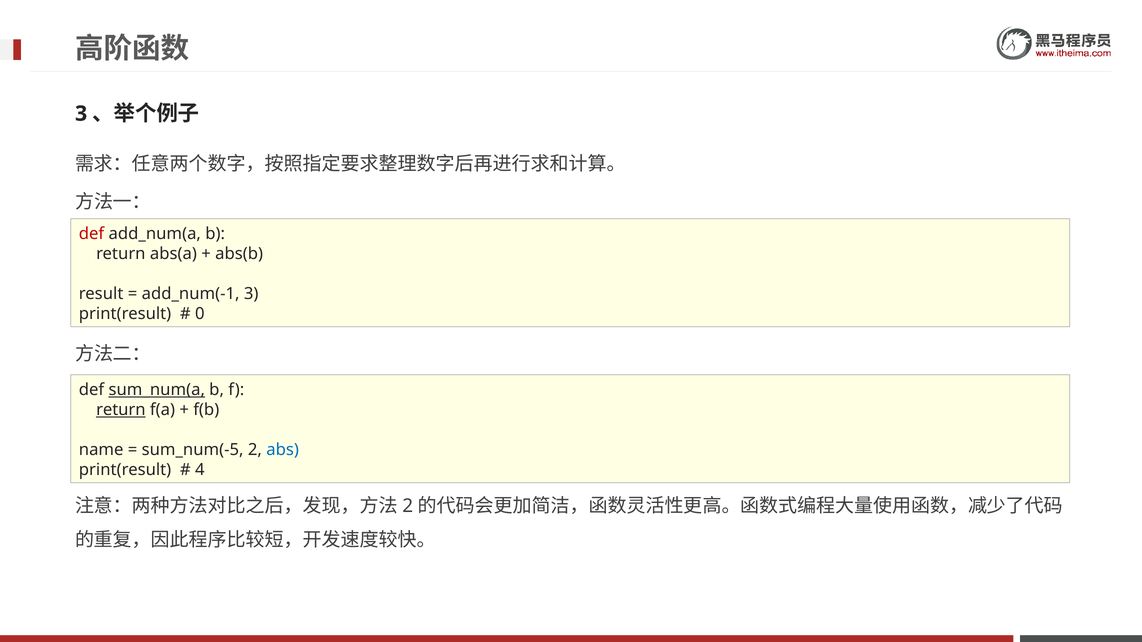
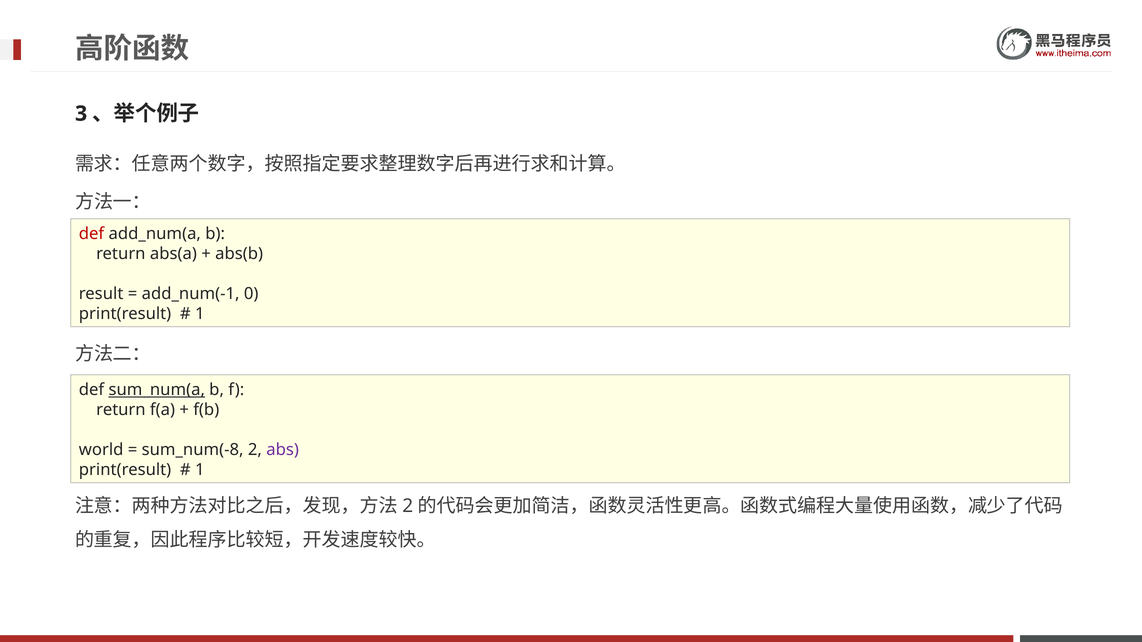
add_num(-1 3: 3 -> 0 (251, 294)
0: 0 -> 1 (200, 314)
return underline: present -> none (121, 410)
name: name -> world (101, 450)
sum_num(-5: sum_num(-5 -> sum_num(-8 (193, 450)
abs colour: blue -> purple (283, 450)
4: 4 -> 1 (200, 470)
